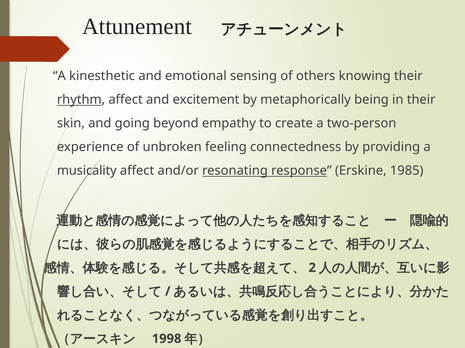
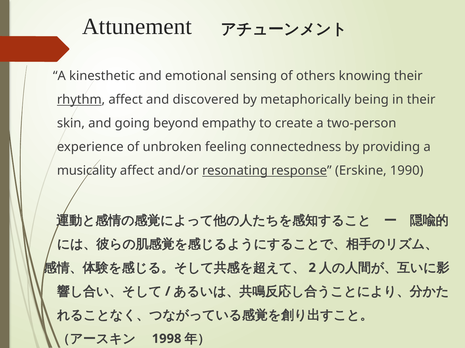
excitement: excitement -> discovered (206, 100)
1985: 1985 -> 1990 (407, 171)
